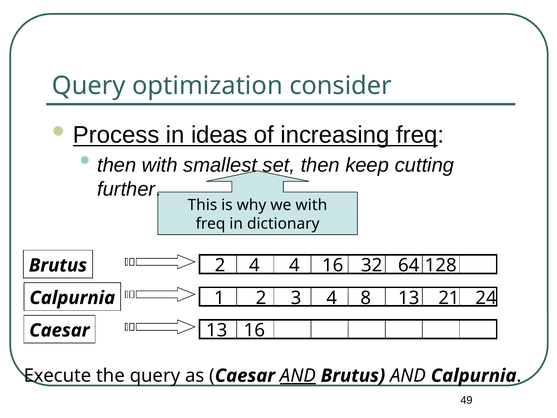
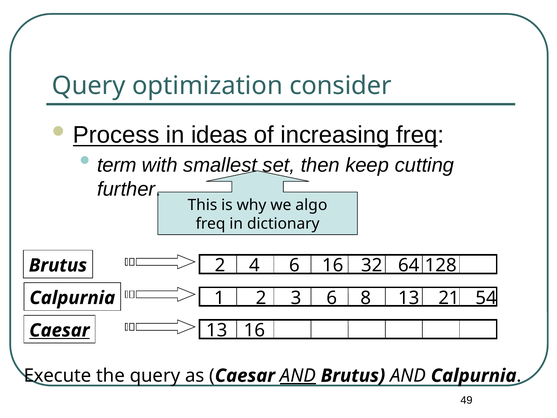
then: then -> term (117, 165)
we with: with -> algo (311, 205)
4 4: 4 -> 6 (295, 265)
3 4: 4 -> 6 (332, 298)
24: 24 -> 54 (486, 298)
Caesar underline: none -> present (59, 330)
